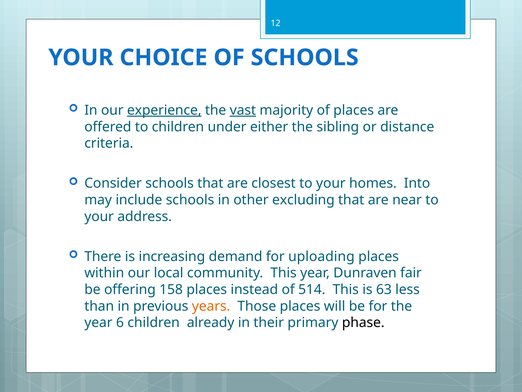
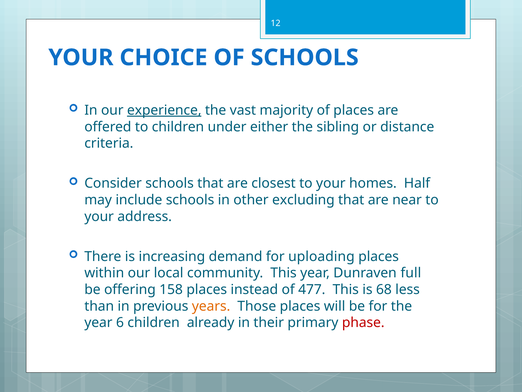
vast underline: present -> none (243, 110)
Into: Into -> Half (417, 183)
fair: fair -> full (411, 273)
514: 514 -> 477 (312, 289)
63: 63 -> 68 (384, 289)
phase colour: black -> red (363, 322)
